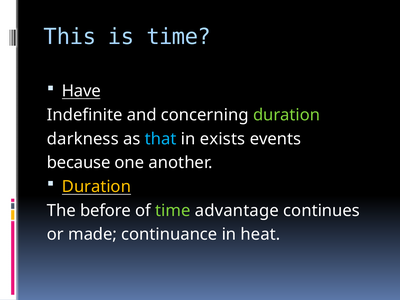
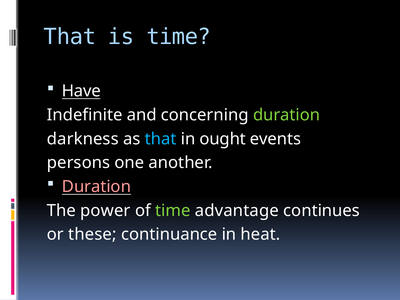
This: This -> That (70, 37)
exists: exists -> ought (223, 139)
because: because -> persons (79, 163)
Duration colour: yellow -> pink (96, 187)
before: before -> power (105, 211)
made: made -> these (92, 234)
